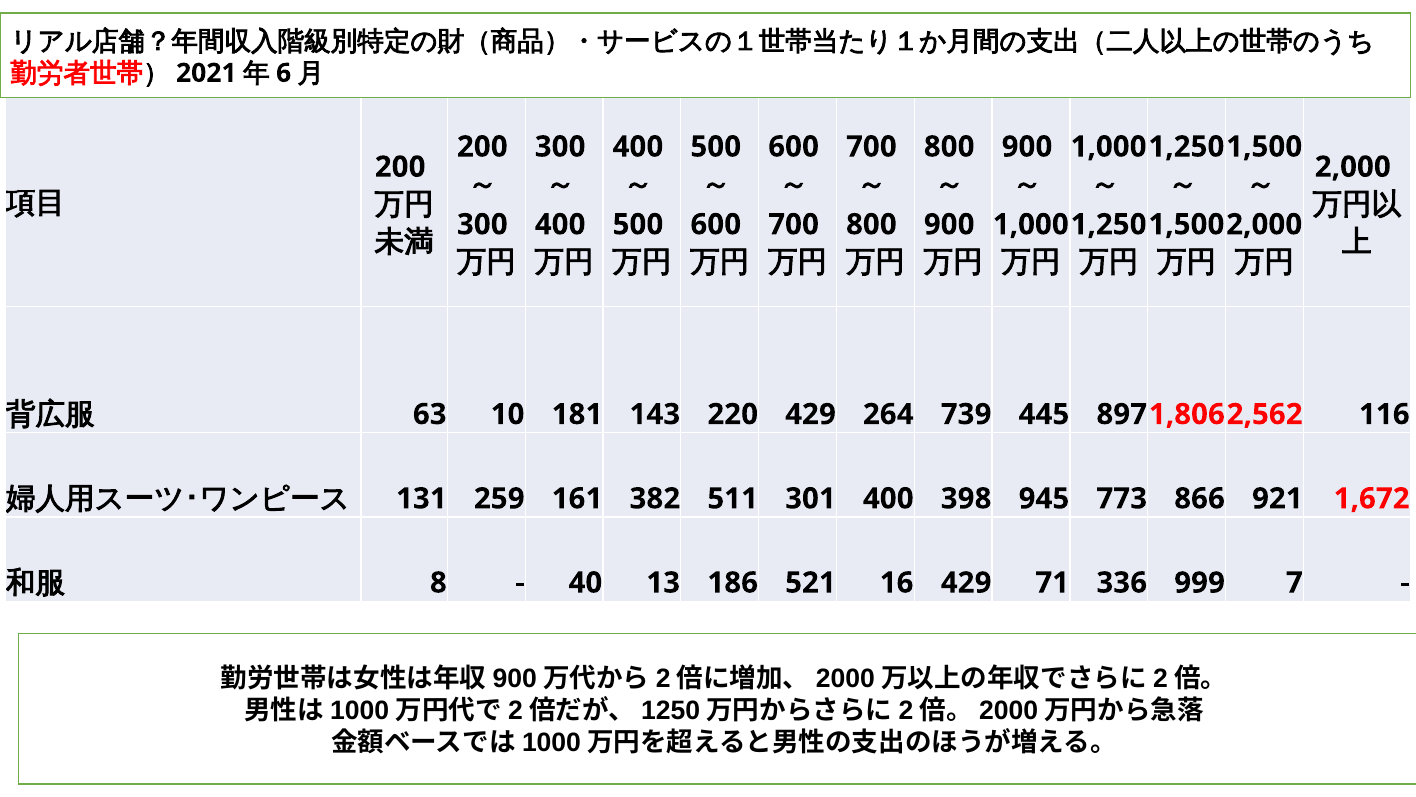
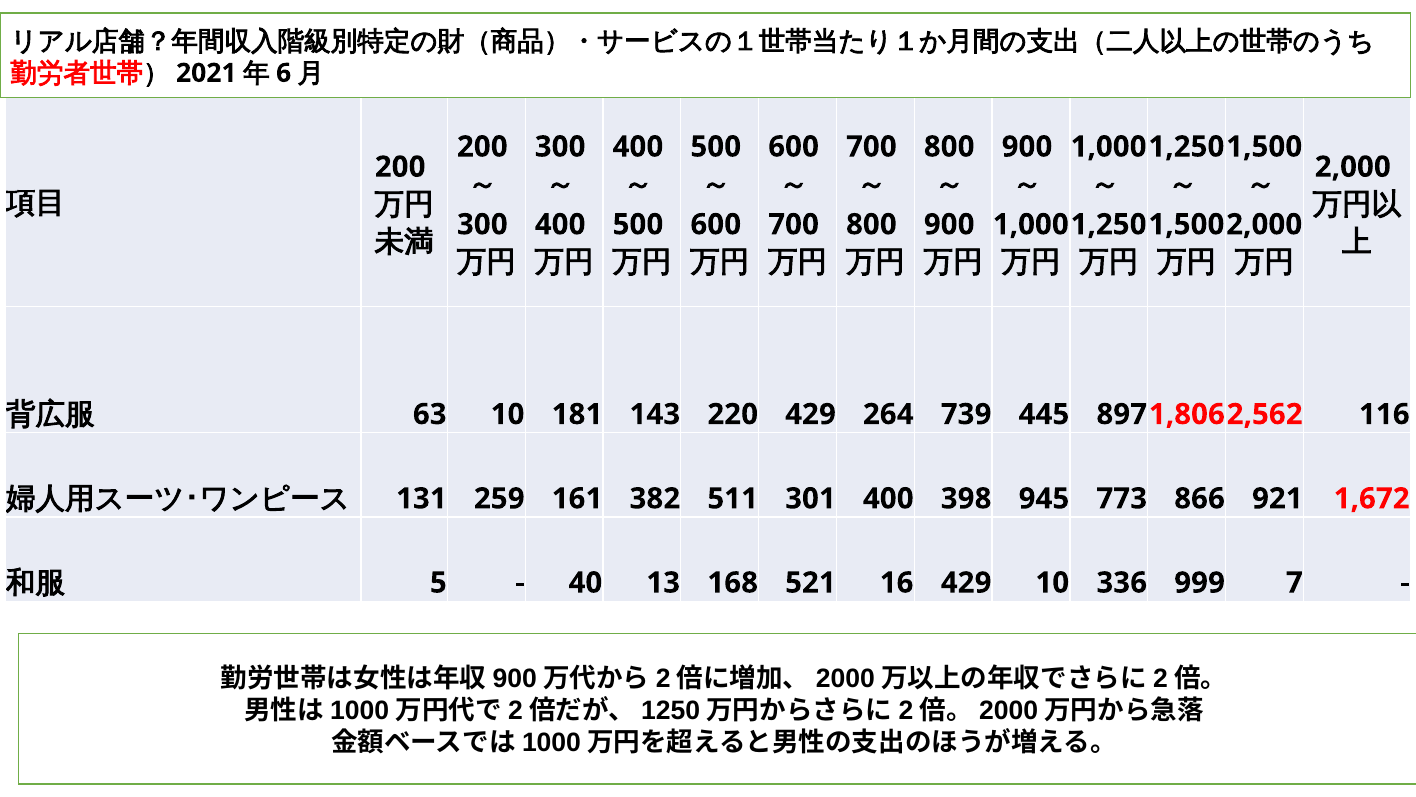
8: 8 -> 5 (438, 582)
186: 186 -> 168 (733, 582)
429 71: 71 -> 10 (1052, 582)
